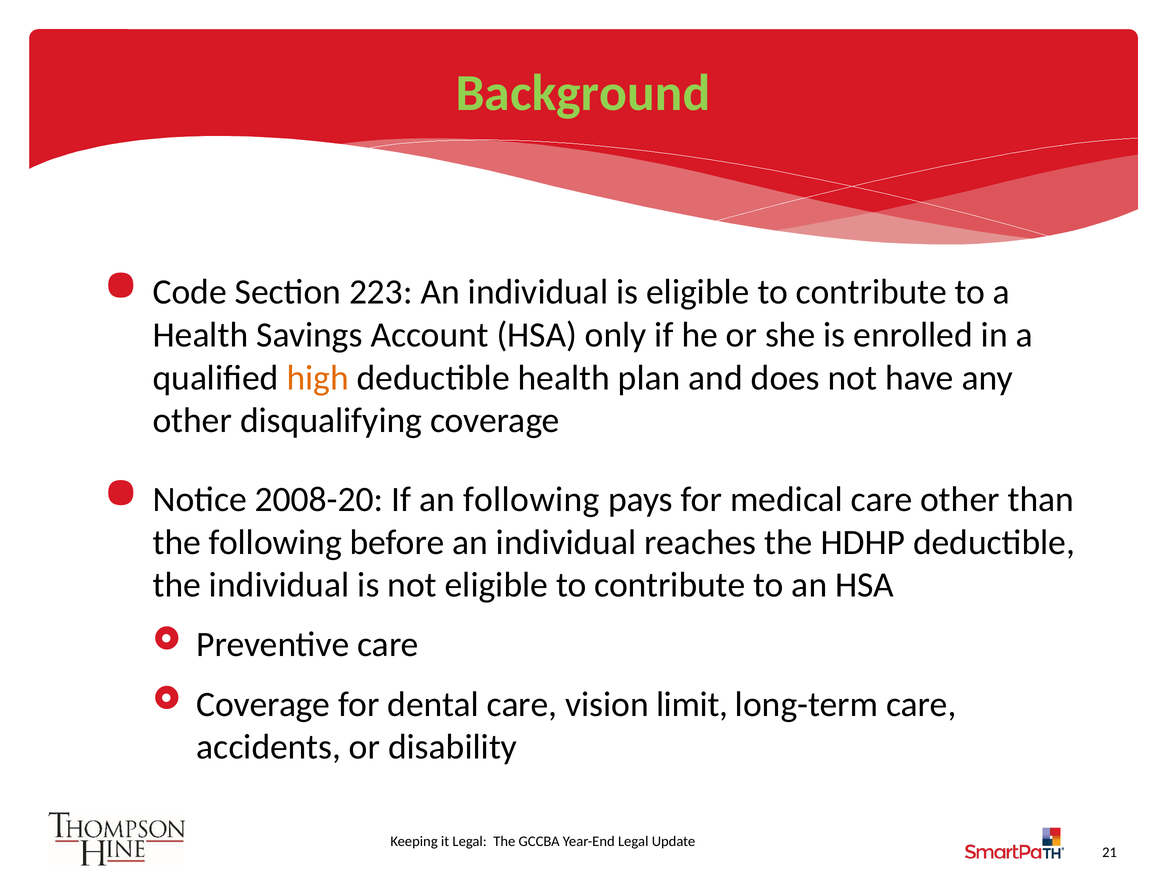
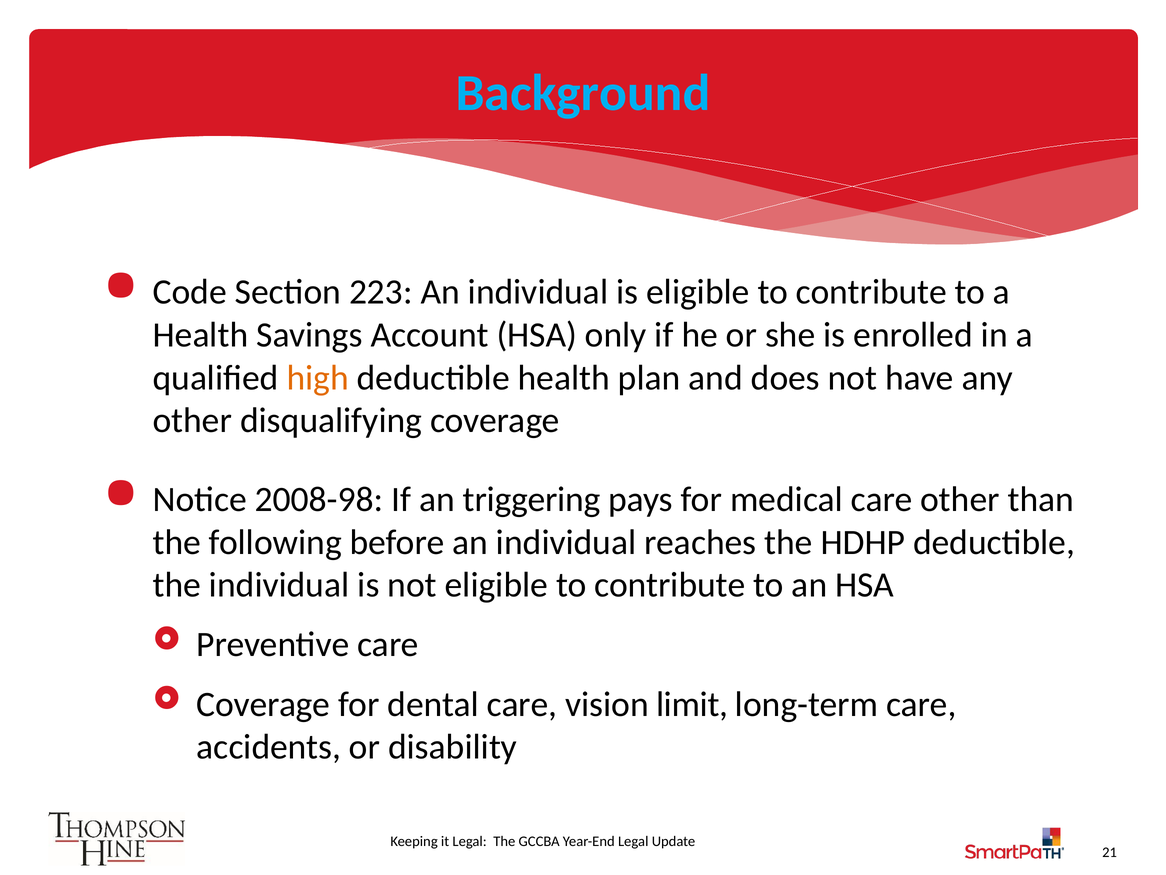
Background colour: light green -> light blue (583, 93)
2008-20: 2008-20 -> 2008-98 (319, 499)
an following: following -> triggering (532, 499)
